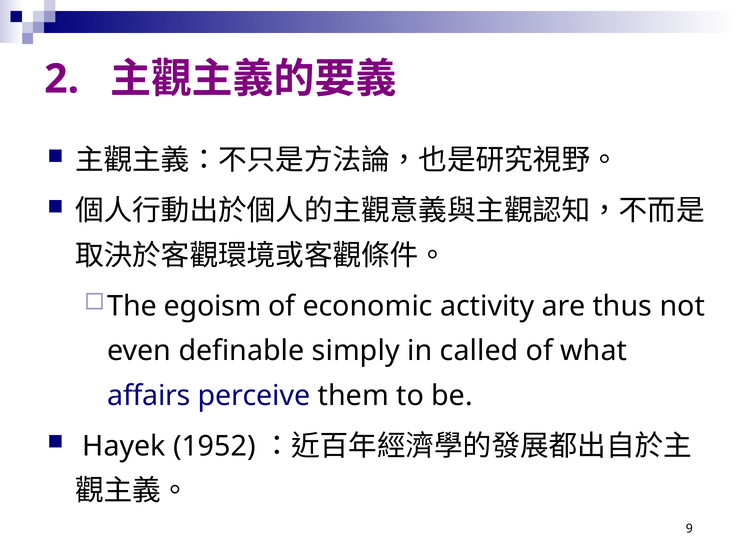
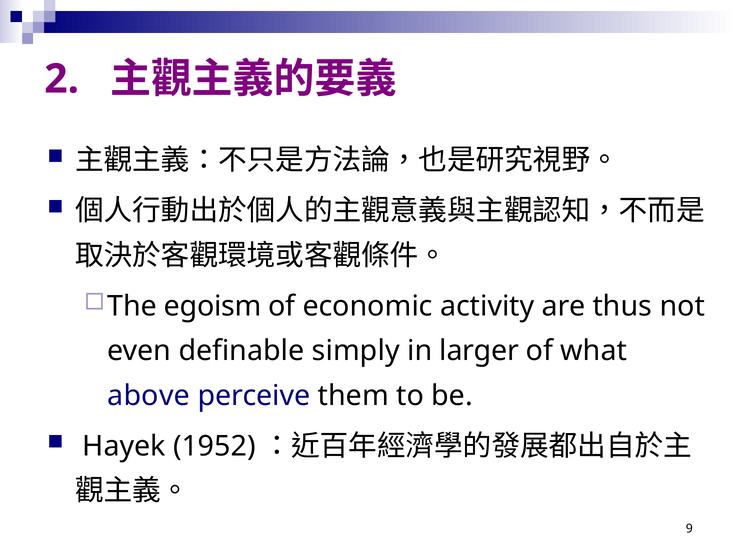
called: called -> larger (479, 351)
affairs: affairs -> above (149, 395)
